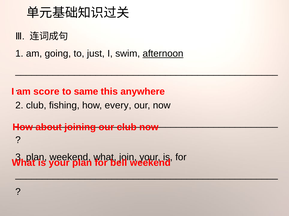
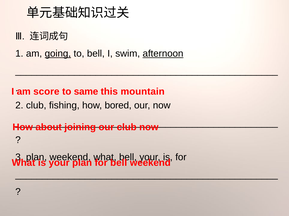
going underline: none -> present (58, 54)
to just: just -> bell (96, 54)
anywhere: anywhere -> mountain (143, 92)
every: every -> bored (118, 106)
join: join -> bell (128, 158)
